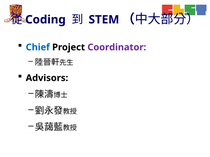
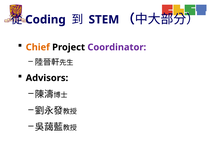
Chief colour: blue -> orange (38, 47)
